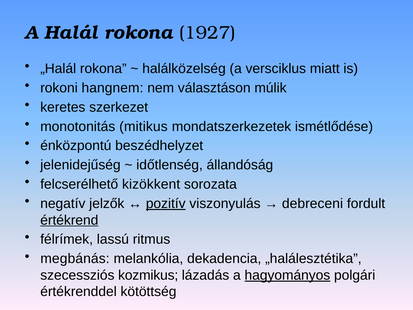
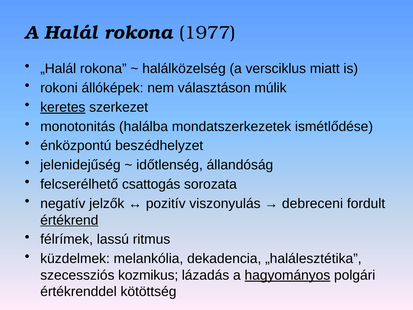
1927: 1927 -> 1977 (207, 33)
hangnem: hangnem -> állóképek (113, 88)
keretes underline: none -> present (63, 107)
mitikus: mitikus -> halálba (144, 126)
kizökkent: kizökkent -> csattogás (151, 184)
pozitív underline: present -> none (166, 203)
megbánás: megbánás -> küzdelmek (75, 259)
